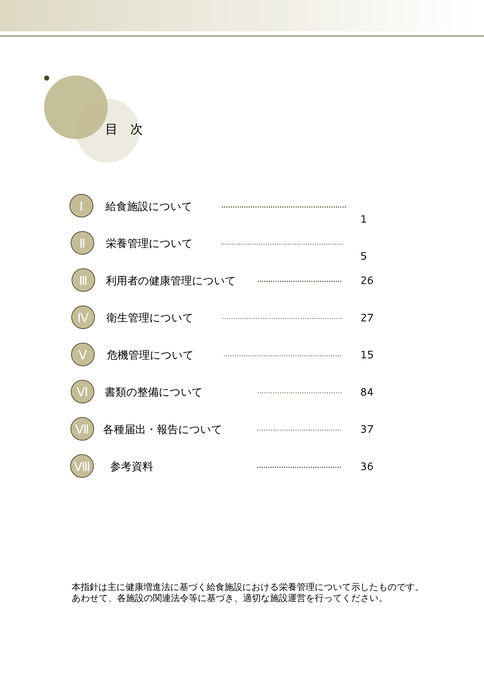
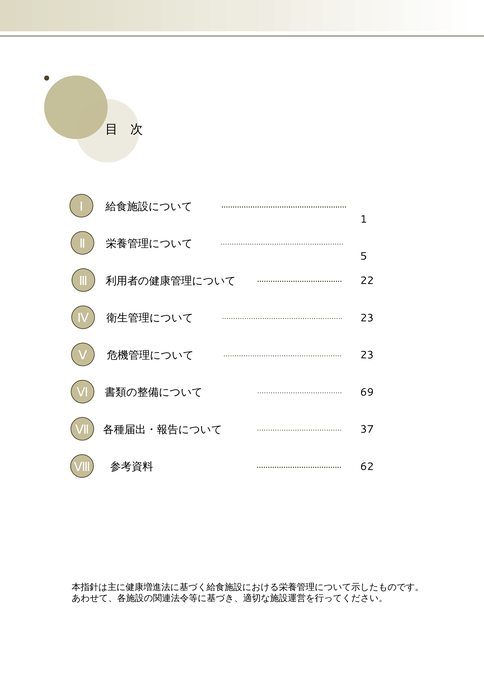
26: 26 -> 22 (367, 281)
27: 27 -> 23 (367, 318)
15: 15 -> 23 (367, 355)
84: 84 -> 69 (367, 392)
36: 36 -> 62 (367, 467)
